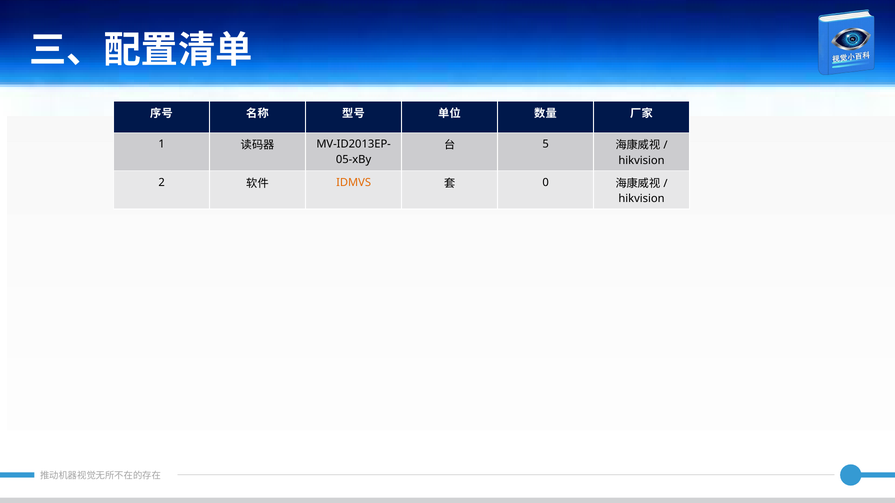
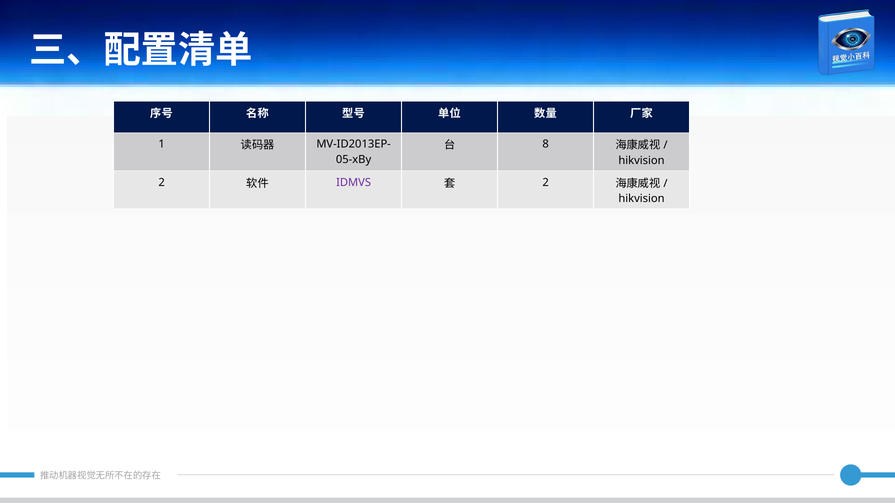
5: 5 -> 8 (546, 144)
IDMVS colour: orange -> purple (354, 183)
0: 0 -> 2 (546, 183)
